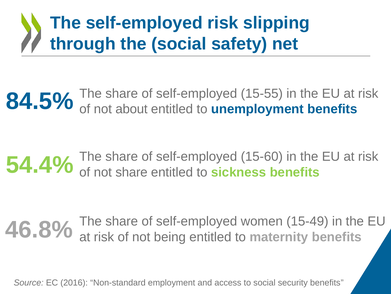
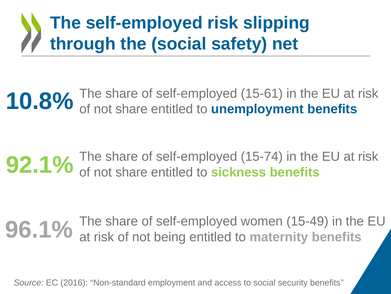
84.5%: 84.5% -> 10.8% (40, 101)
15-55: 15-55 -> 15-61 (262, 93)
about: about -> share (132, 109)
54.4%: 54.4% -> 92.1% (40, 165)
15-60: 15-60 -> 15-74 (262, 156)
46.8%: 46.8% -> 96.1% (39, 229)
